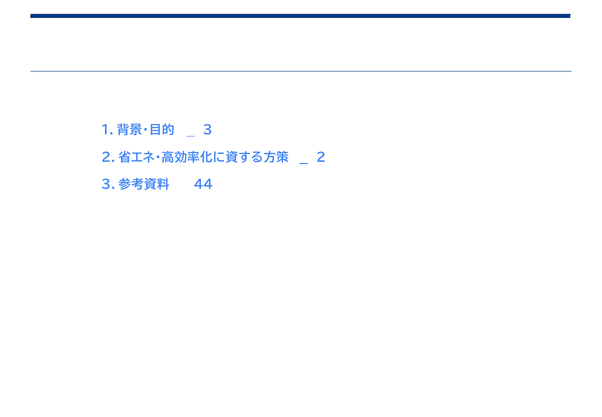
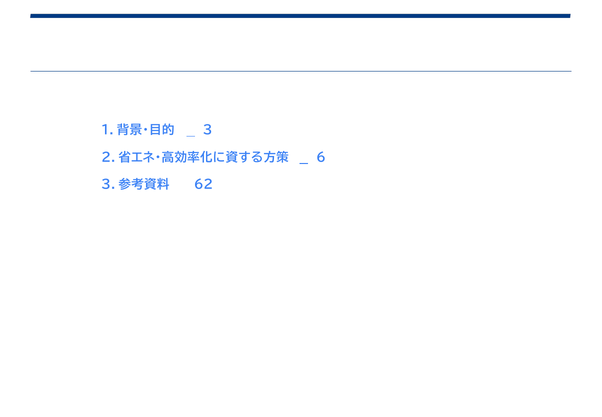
2: 2 -> 6 (321, 157)
44: 44 -> 62 (203, 185)
